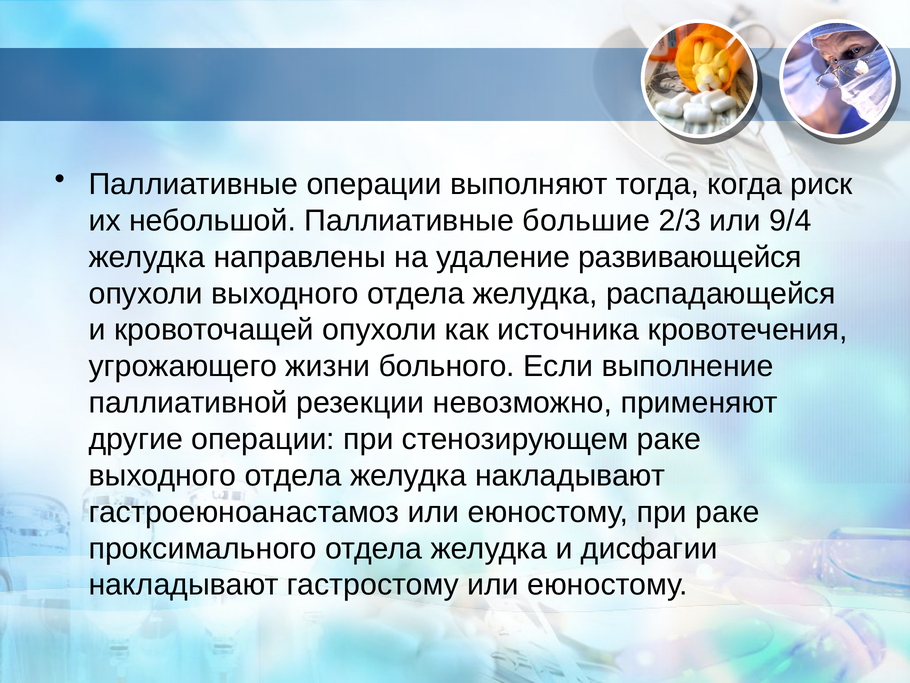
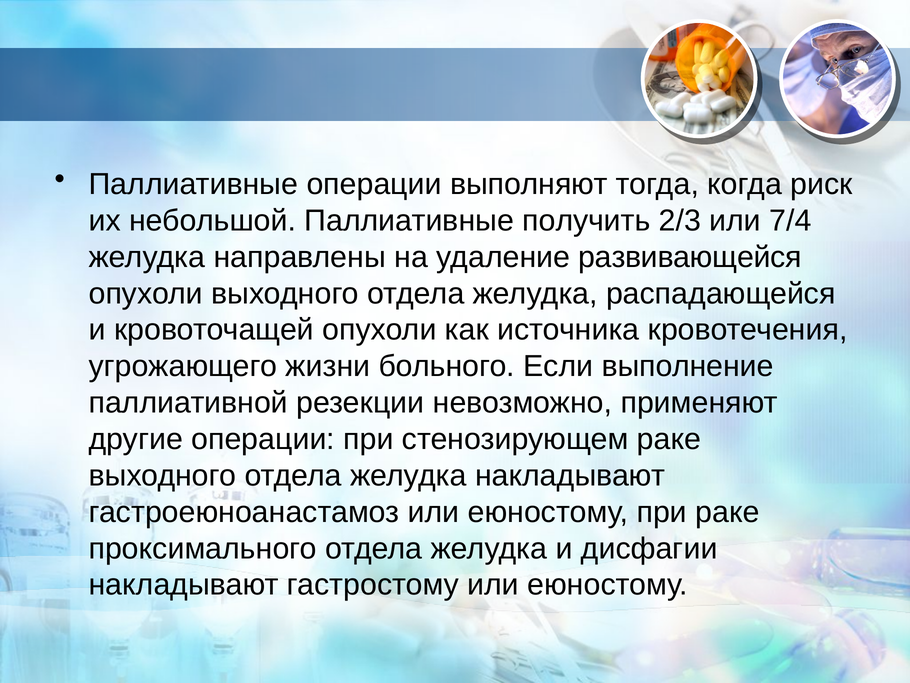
большие: большие -> получить (586, 221)
9/4: 9/4 -> 7/4 (790, 221)
